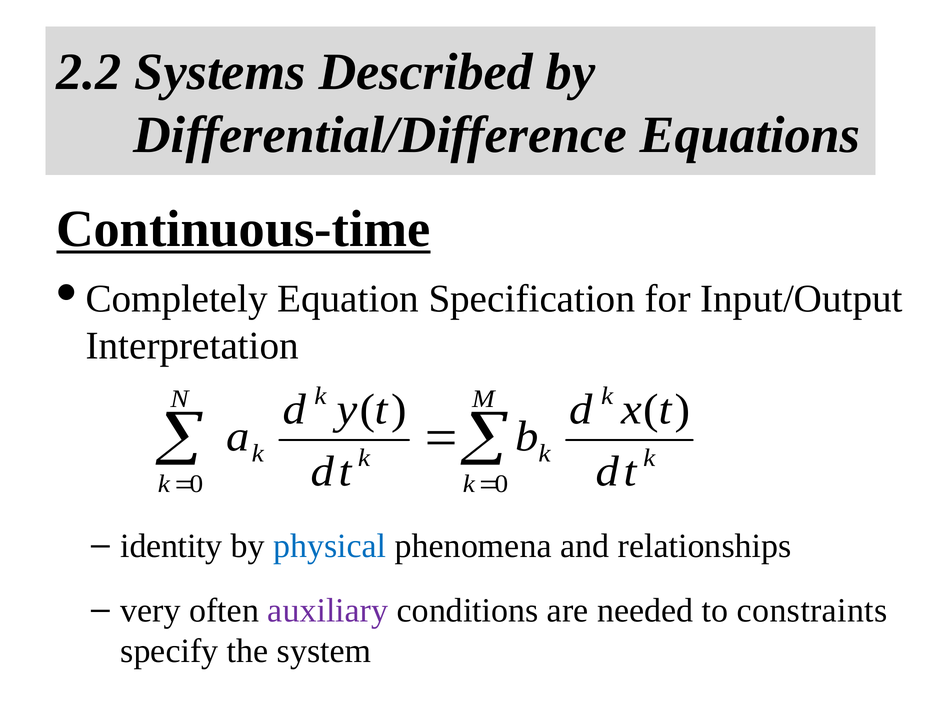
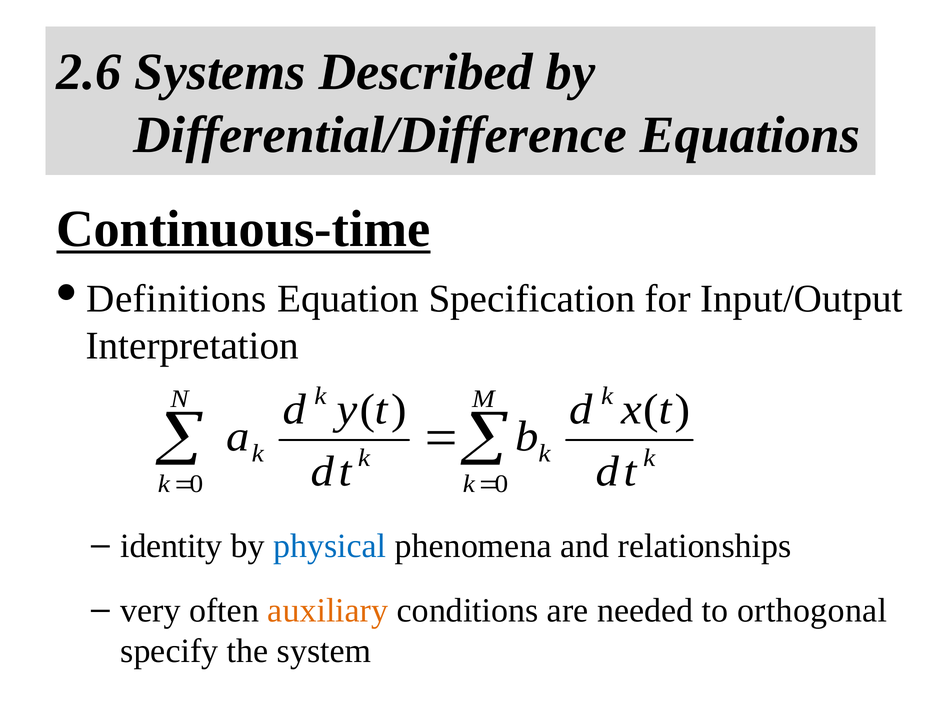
2.2: 2.2 -> 2.6 (89, 72)
Completely: Completely -> Definitions (176, 298)
auxiliary colour: purple -> orange (328, 610)
constraints: constraints -> orthogonal (812, 610)
